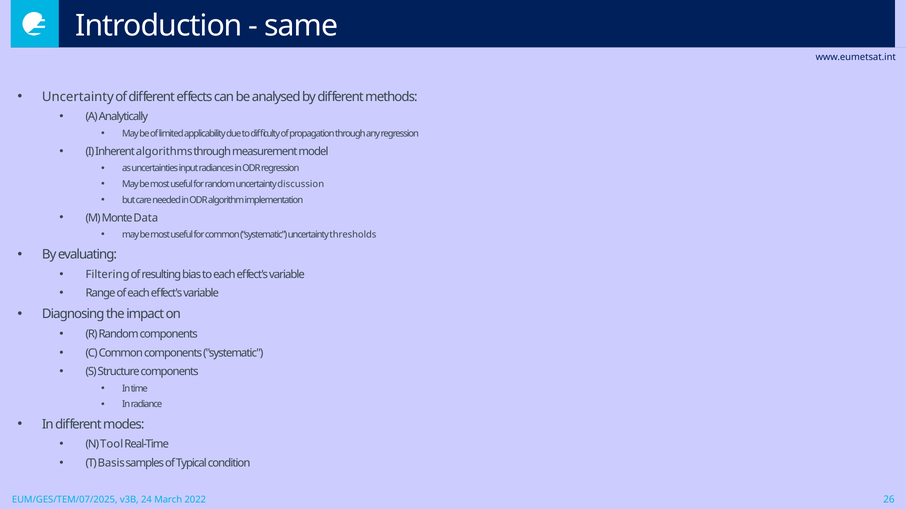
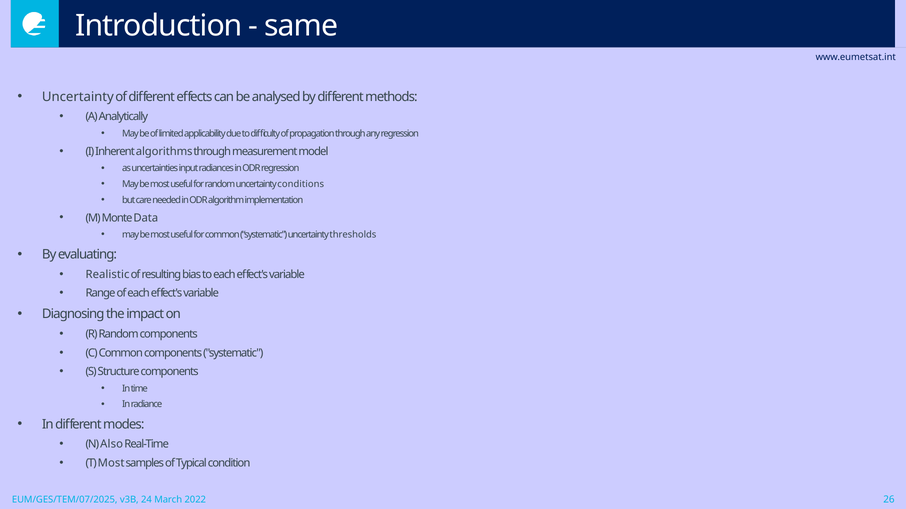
discussion: discussion -> conditions (301, 184)
Filtering: Filtering -> Realistic (108, 275)
Tool: Tool -> Also (112, 445)
T Basis: Basis -> Most (111, 464)
